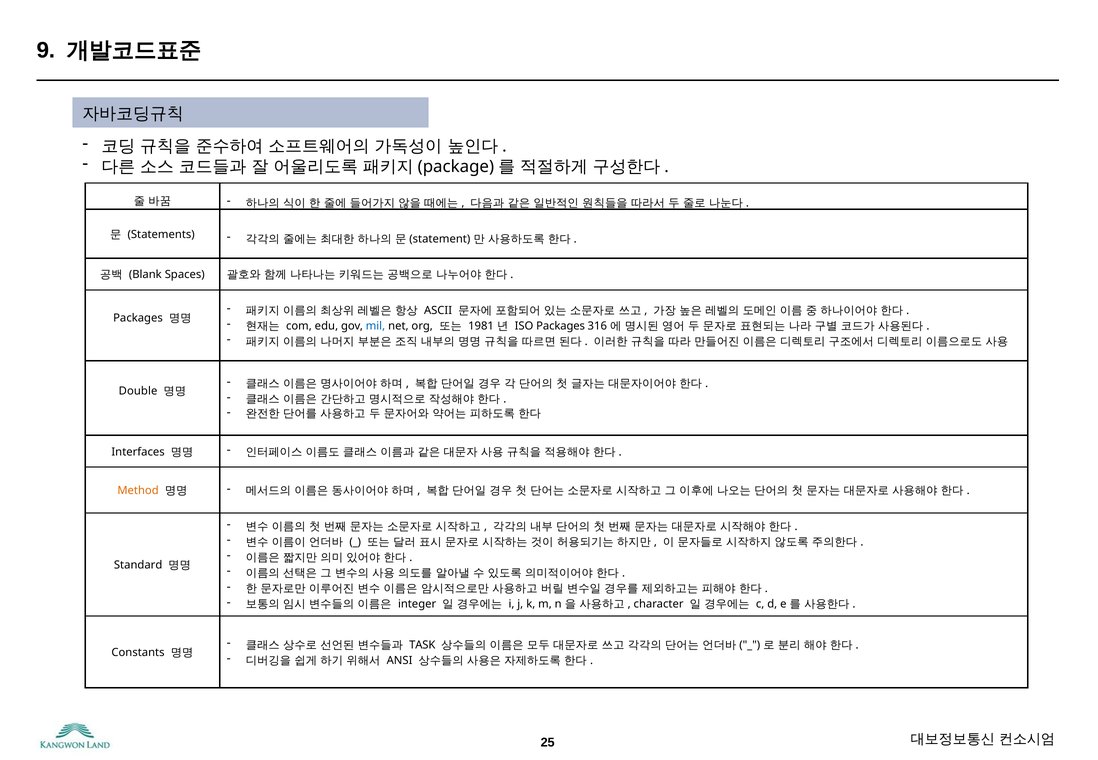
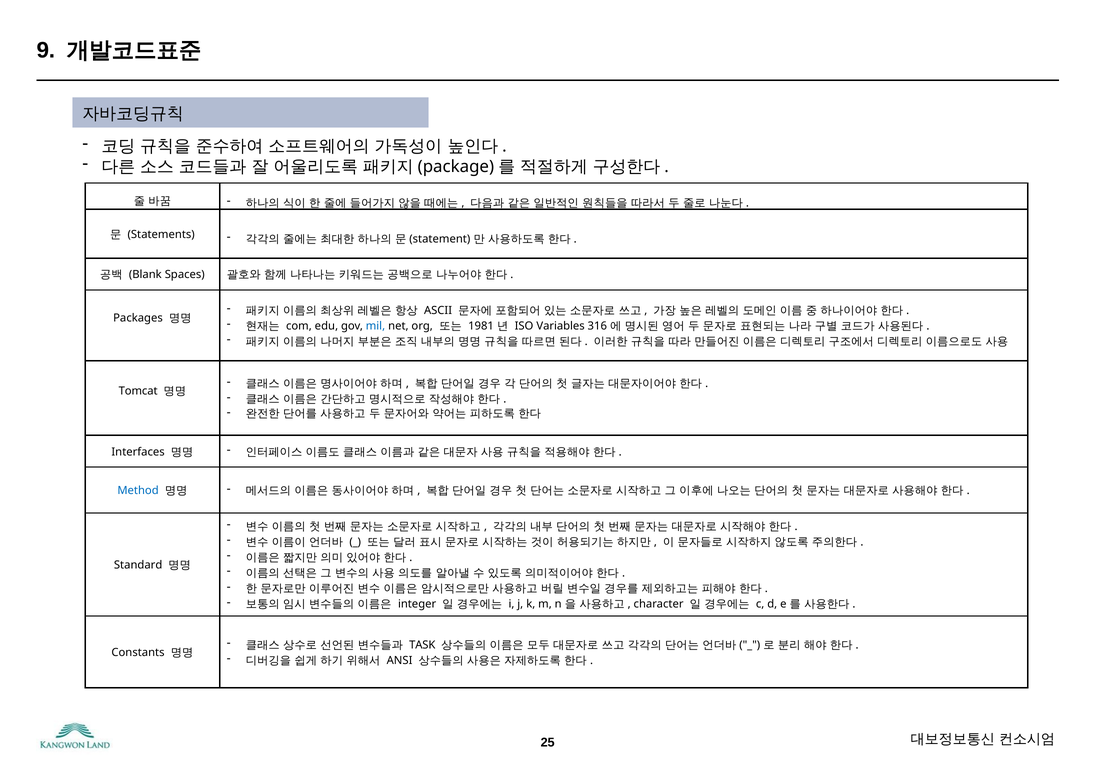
ISO Packages: Packages -> Variables (561, 326)
Double: Double -> Tomcat (138, 391)
Method colour: orange -> blue (138, 491)
